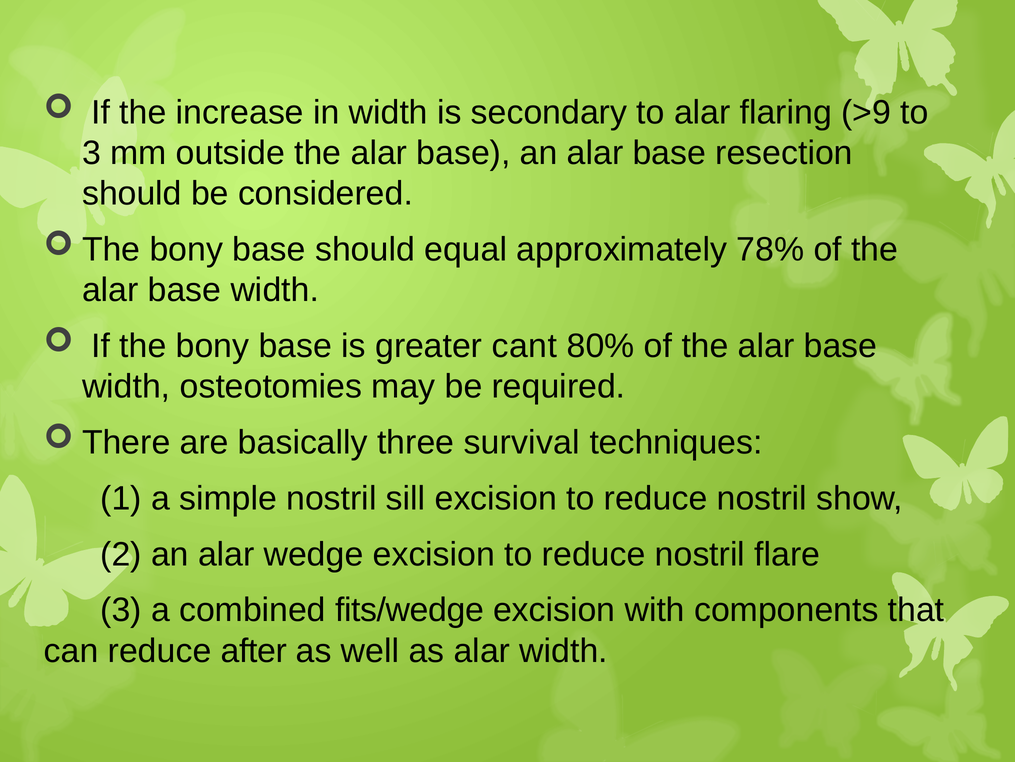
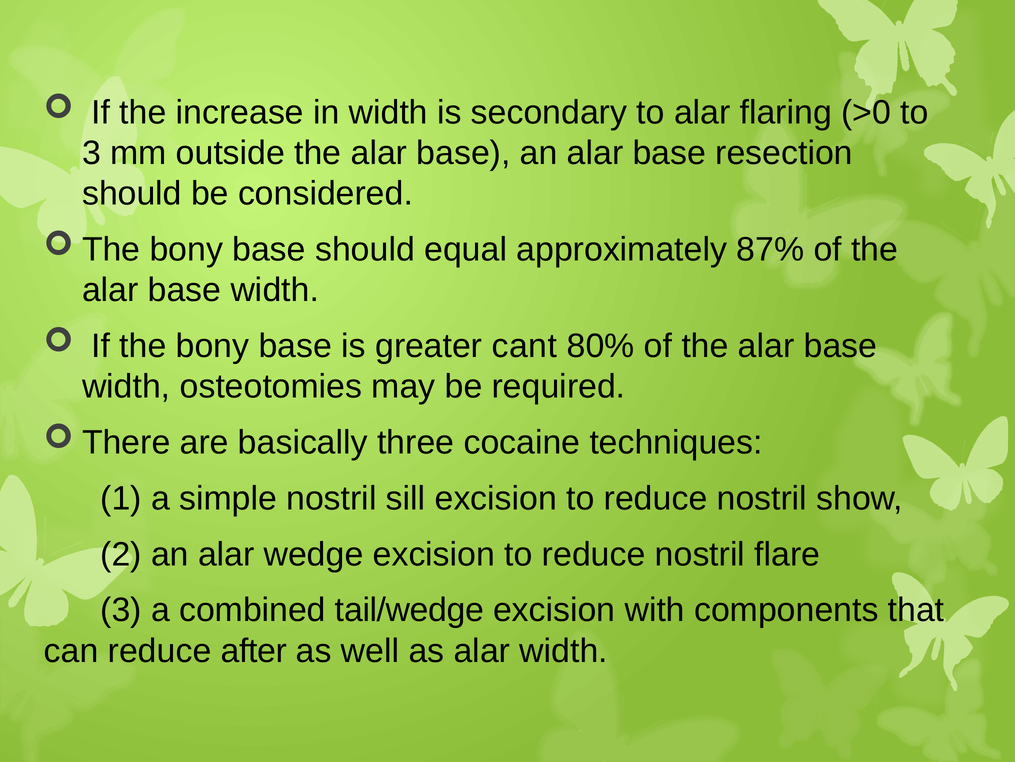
>9: >9 -> >0 (866, 112)
78%: 78% -> 87% (770, 249)
survival: survival -> cocaine (522, 442)
fits/wedge: fits/wedge -> tail/wedge (410, 610)
